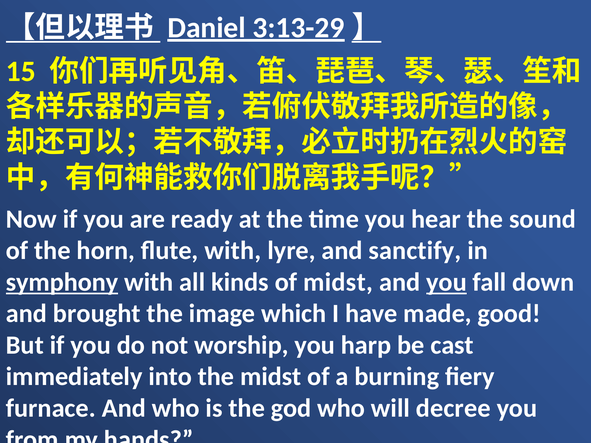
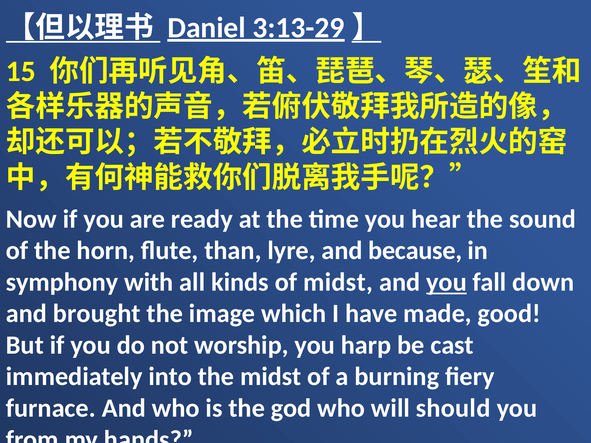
flute with: with -> than (233, 251)
sanctify: sanctify -> because (415, 251)
symphony underline: present -> none (62, 282)
decree: decree -> should (453, 408)
